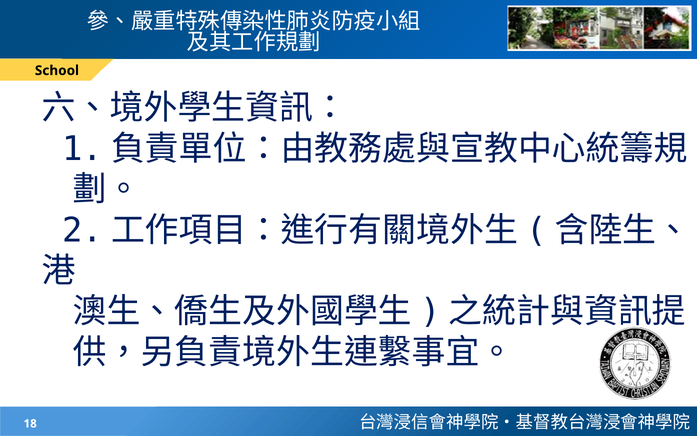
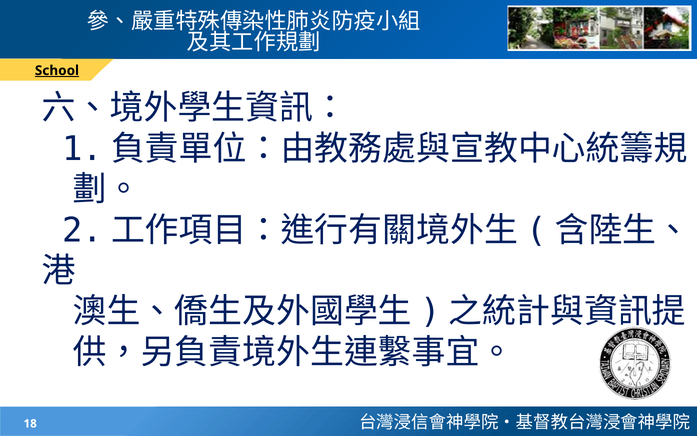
School underline: none -> present (57, 71)
